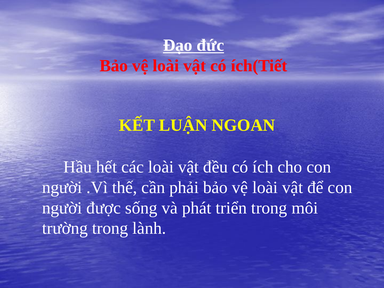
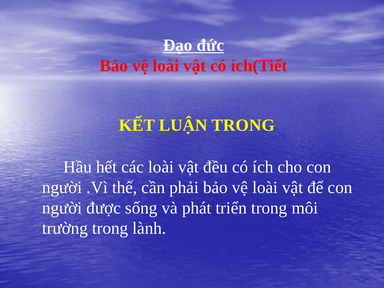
LUẬN NGOAN: NGOAN -> TRONG (243, 125)
